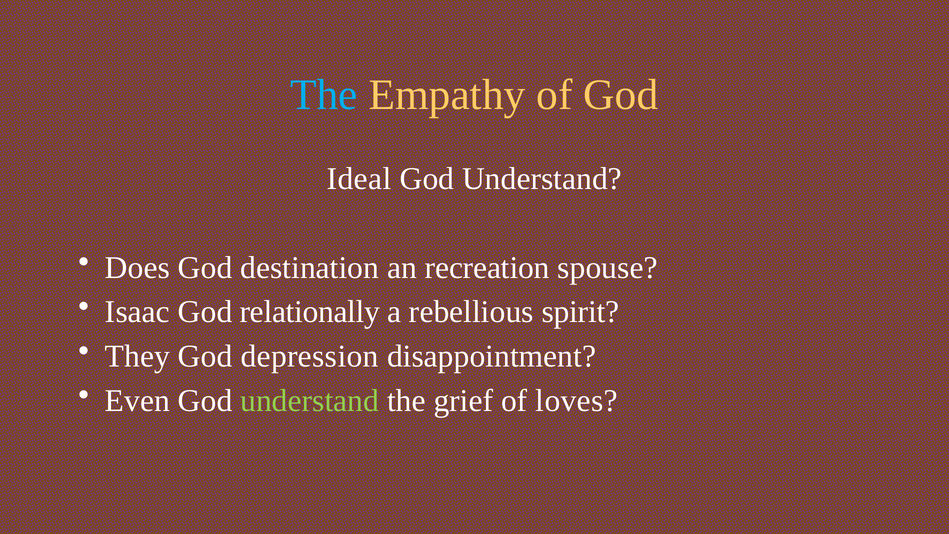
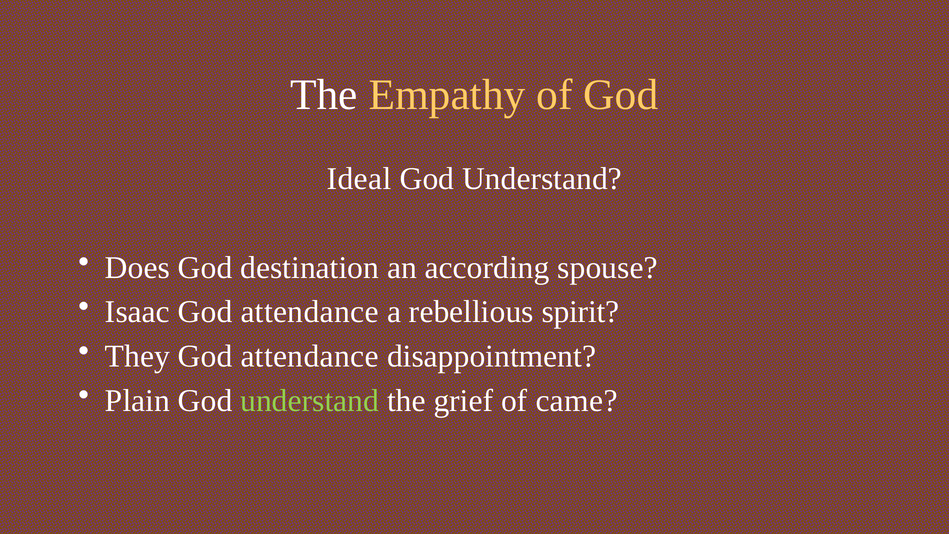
The colour: light blue -> white (324, 95)
recreation: recreation -> according (487, 268)
relationally: relationally -> attendance (310, 312)
depression: depression -> attendance (310, 356)
Even: Even -> Plain (137, 400)
loves: loves -> came (577, 400)
